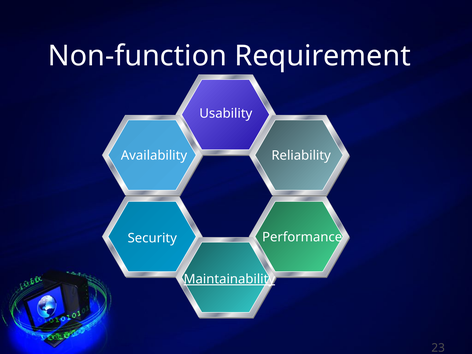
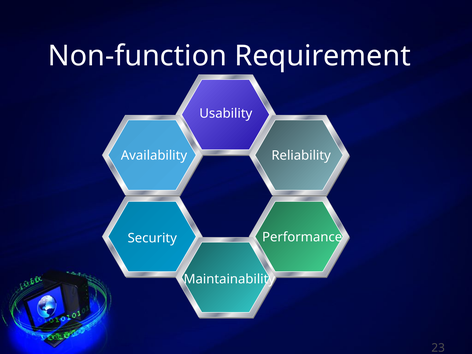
Maintainability underline: present -> none (229, 279)
